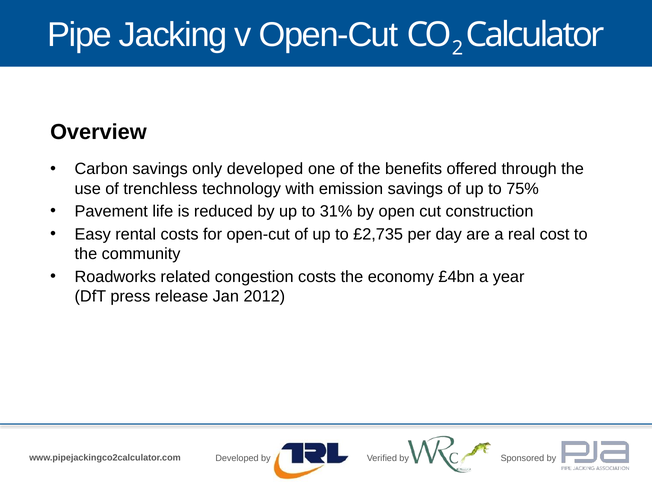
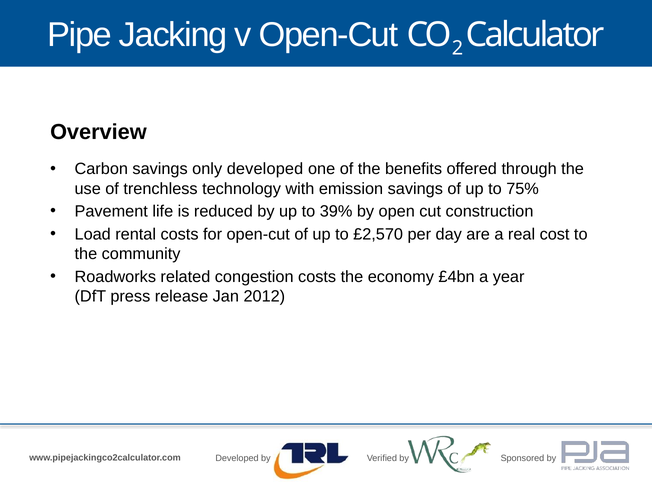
31%: 31% -> 39% (336, 211)
Easy: Easy -> Load (93, 234)
£2,735: £2,735 -> £2,570 (378, 234)
